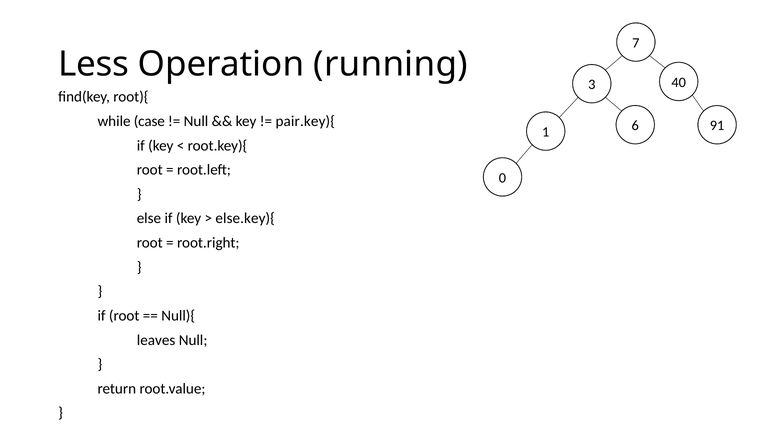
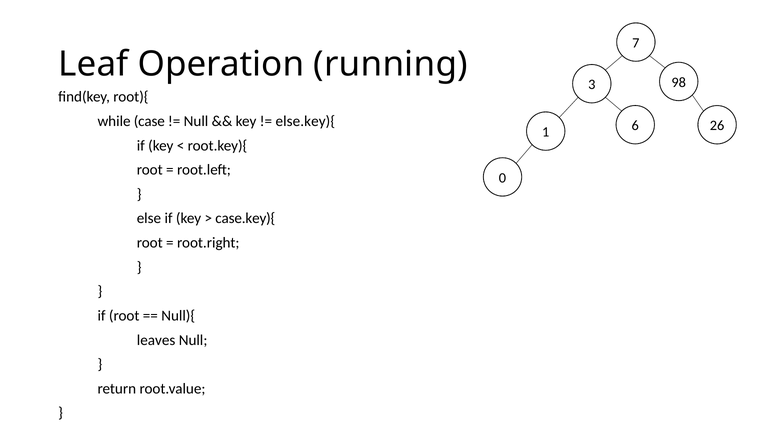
Less: Less -> Leaf (93, 64)
40: 40 -> 98 (679, 82)
pair.key){: pair.key){ -> else.key){ (305, 121)
91: 91 -> 26 (717, 126)
else.key){: else.key){ -> case.key){ (245, 218)
